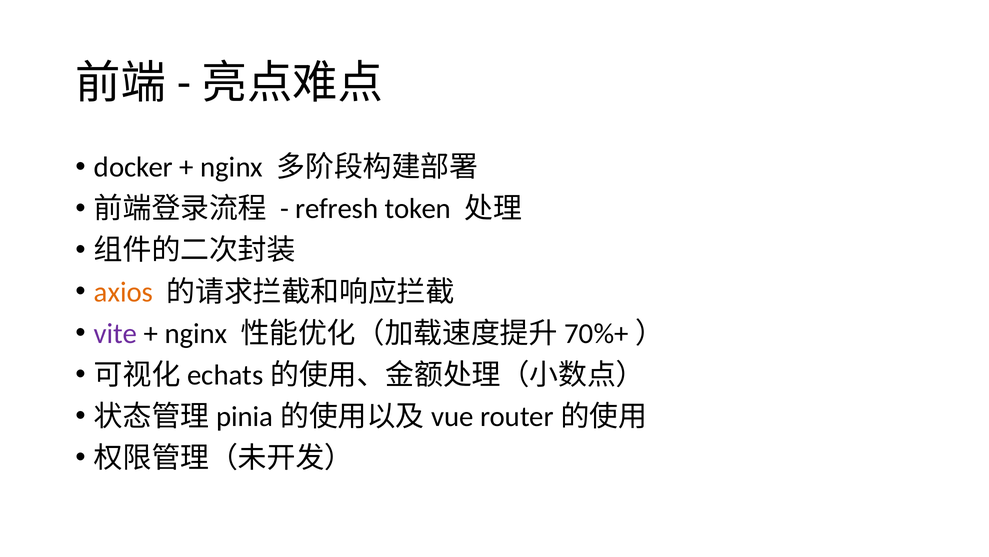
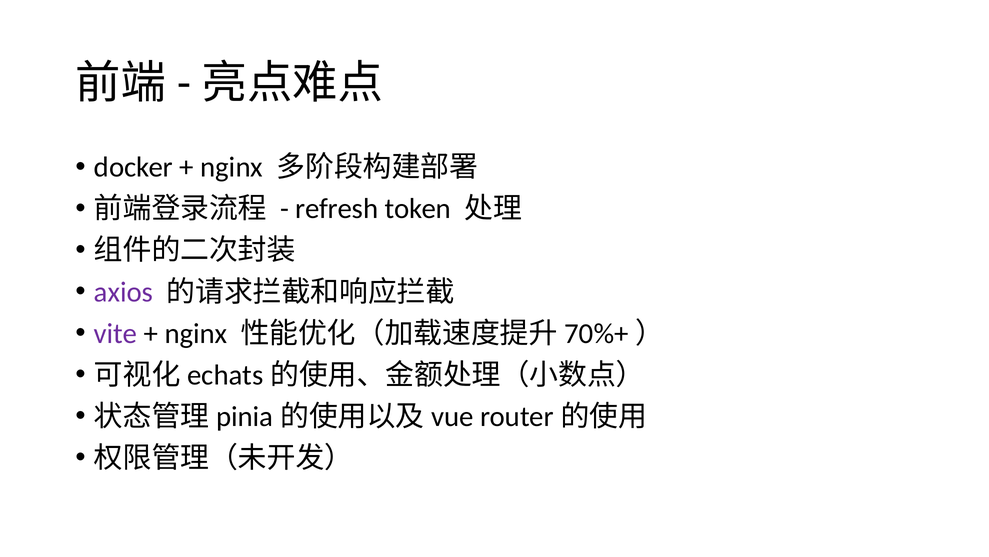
axios colour: orange -> purple (123, 292)
